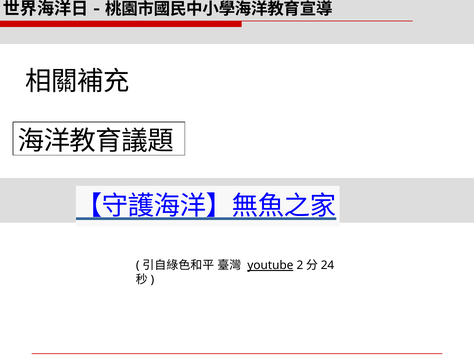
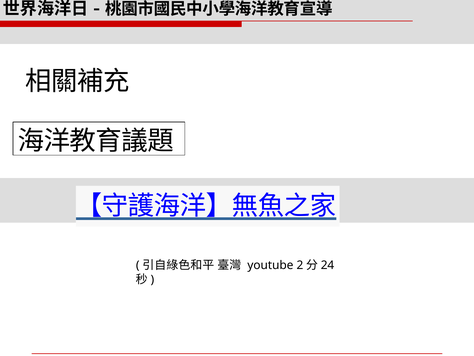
youtube underline: present -> none (270, 265)
